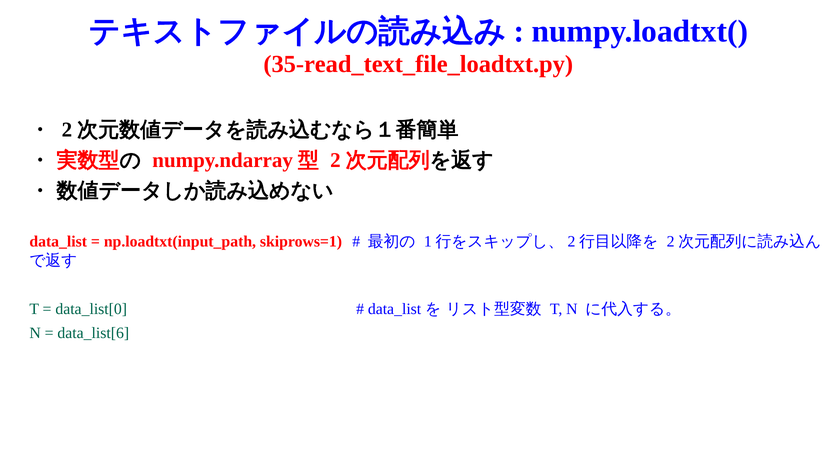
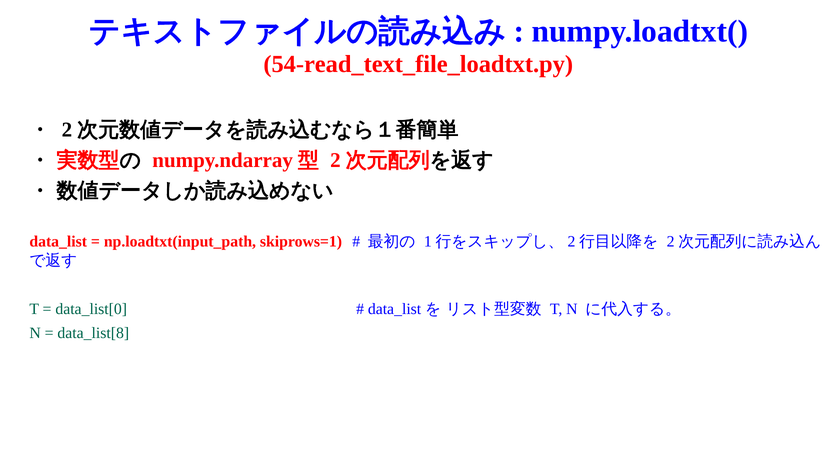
35-read_text_file_loadtxt.py: 35-read_text_file_loadtxt.py -> 54-read_text_file_loadtxt.py (418, 64)
data_list[6: data_list[6 -> data_list[8 (93, 333)
